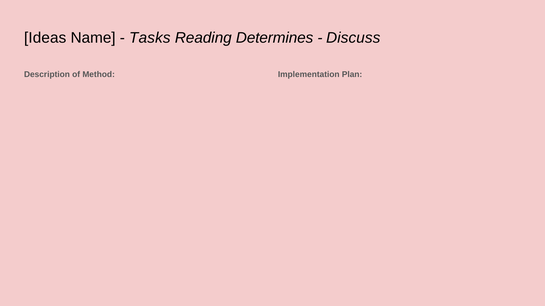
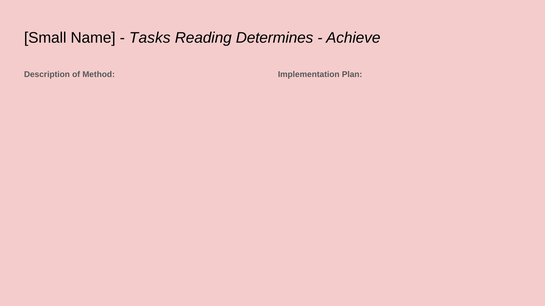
Ideas: Ideas -> Small (45, 38)
Discuss: Discuss -> Achieve (353, 38)
